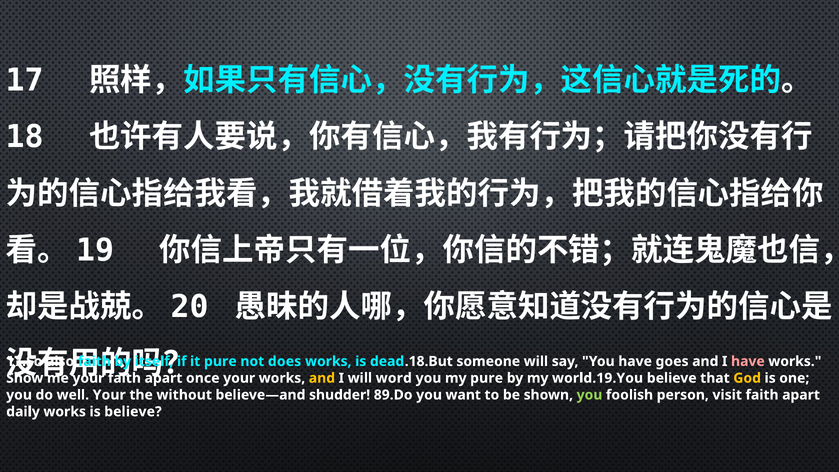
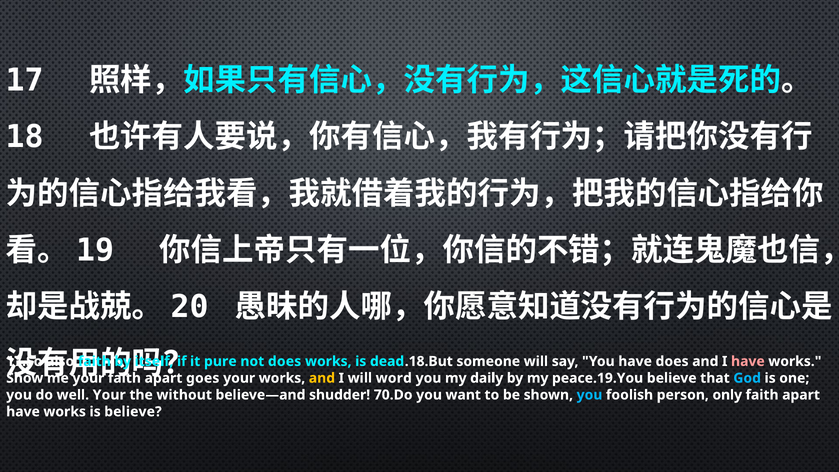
have goes: goes -> does (672, 361)
once: once -> goes (203, 378)
my pure: pure -> daily (487, 378)
world.19.You: world.19.You -> peace.19.You (598, 378)
God colour: yellow -> light blue (747, 378)
89.Do: 89.Do -> 70.Do (393, 395)
you colour: light green -> light blue (589, 395)
visit: visit -> only (727, 395)
daily: daily -> have (23, 412)
